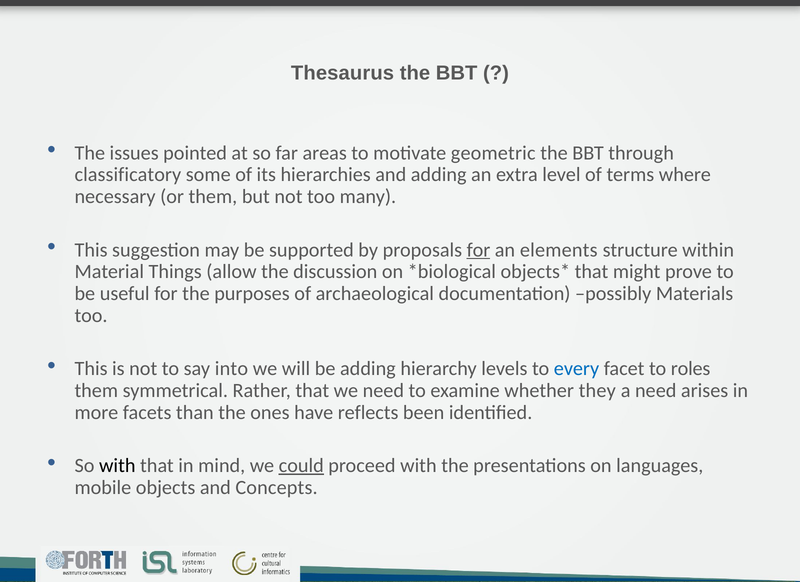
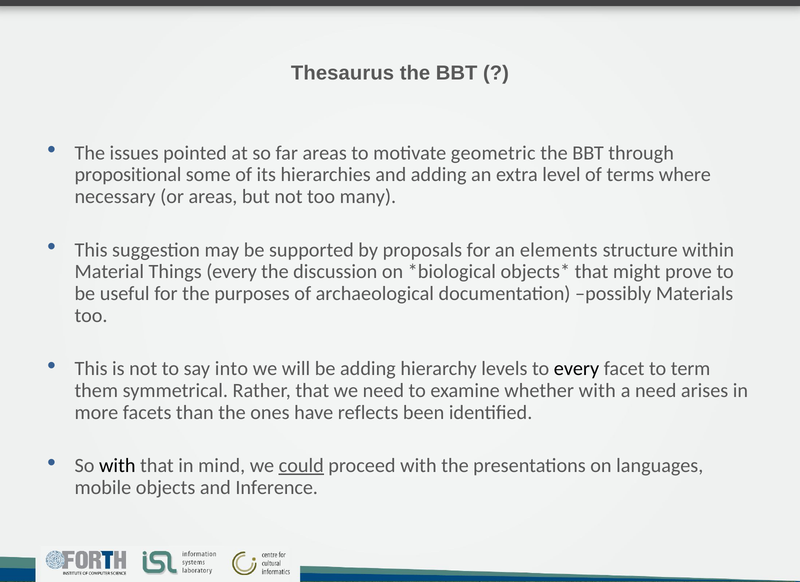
classificatory: classificatory -> propositional (128, 175)
or them: them -> areas (213, 197)
for underline: present -> none (478, 250)
Things allow: allow -> every (232, 272)
every colour: blue -> black (577, 369)
roles: roles -> term (691, 369)
whether they: they -> with (597, 390)
Concepts: Concepts -> Inference (277, 487)
